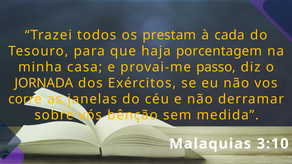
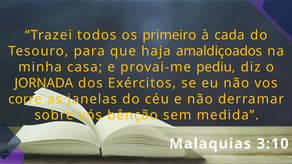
prestam: prestam -> primeiro (169, 35)
porcentagem: porcentagem -> amaldiçoados (219, 51)
passo: passo -> pediu (216, 67)
